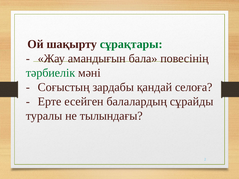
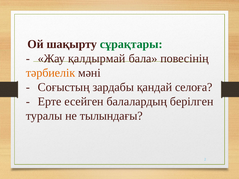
амандығын: амандығын -> қалдырмай (97, 59)
тәрбиелік colour: green -> orange (51, 73)
сұрайды: сұрайды -> берілген (192, 102)
